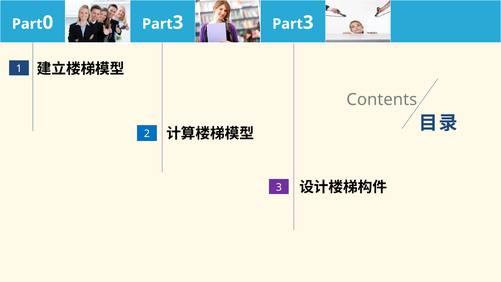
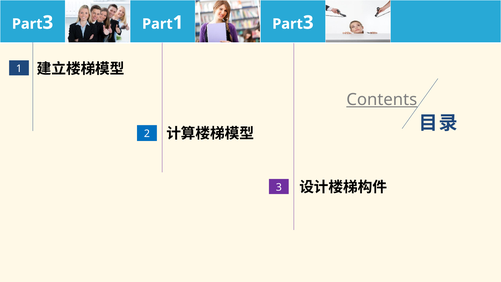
0: 0 -> 3 (48, 23)
3: 3 -> 1 (178, 23)
Contents underline: none -> present (382, 100)
